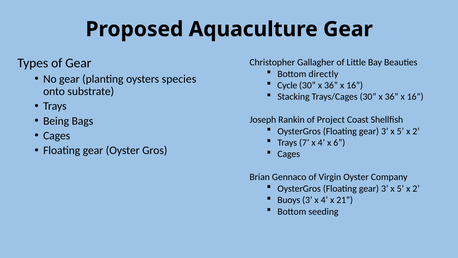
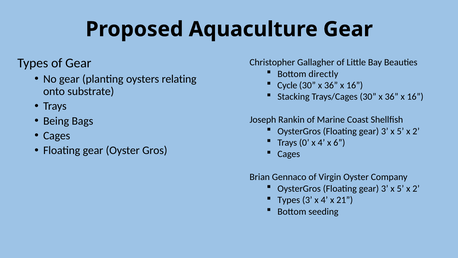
species: species -> relating (179, 79)
Project: Project -> Marine (331, 120)
7: 7 -> 0 (304, 142)
Buoys: Buoys -> Types (289, 200)
